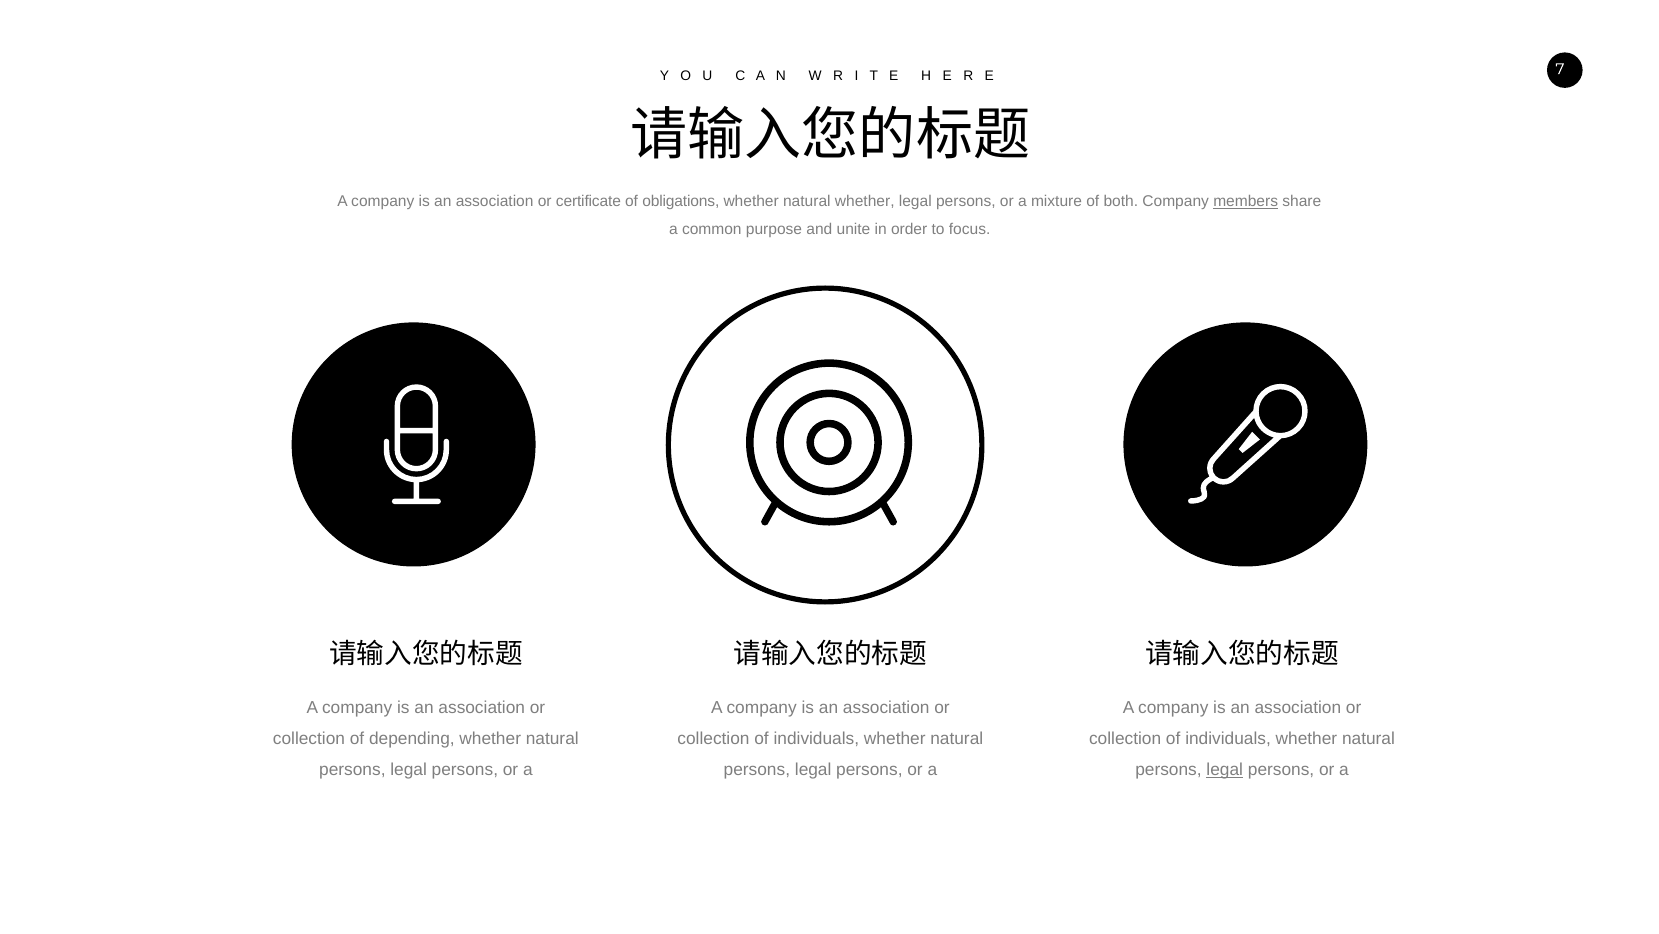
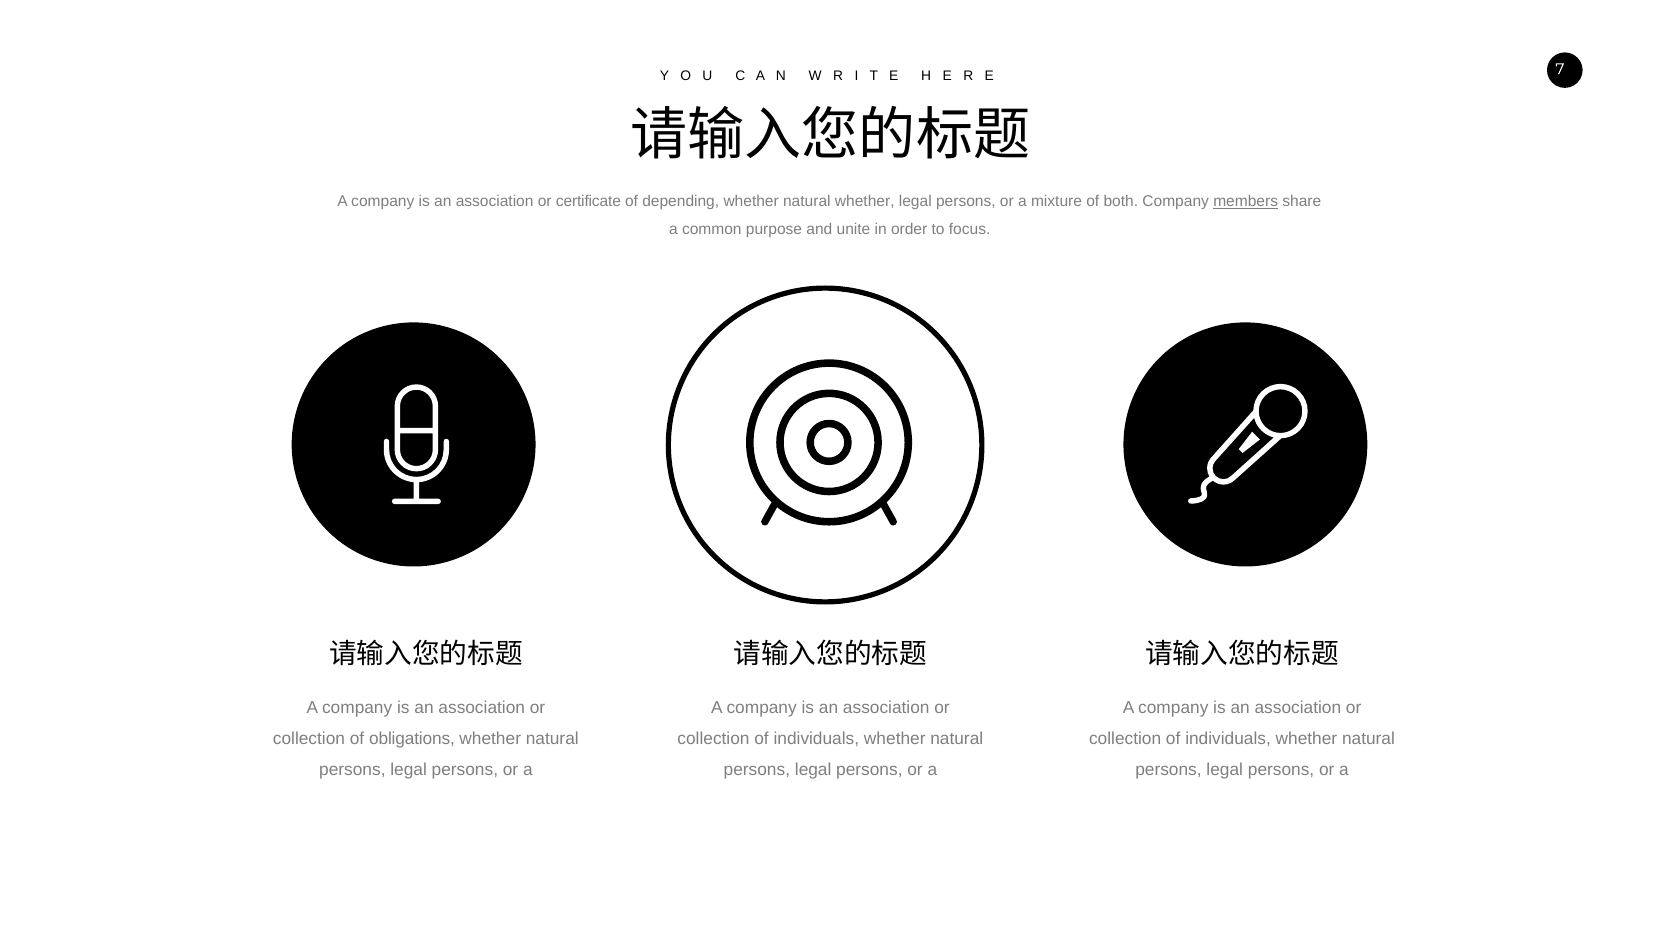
obligations: obligations -> depending (681, 201)
depending: depending -> obligations (412, 738)
legal underline: present -> none (1225, 770)
